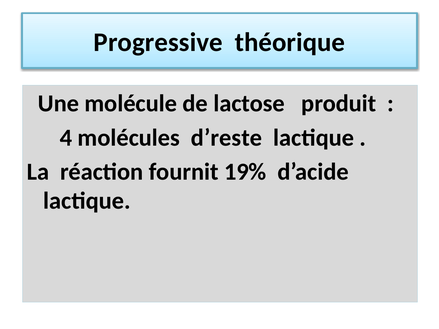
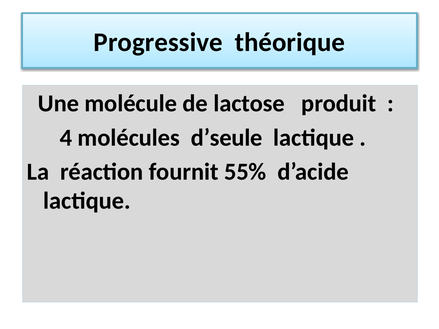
d’reste: d’reste -> d’seule (227, 138)
19%: 19% -> 55% (245, 172)
